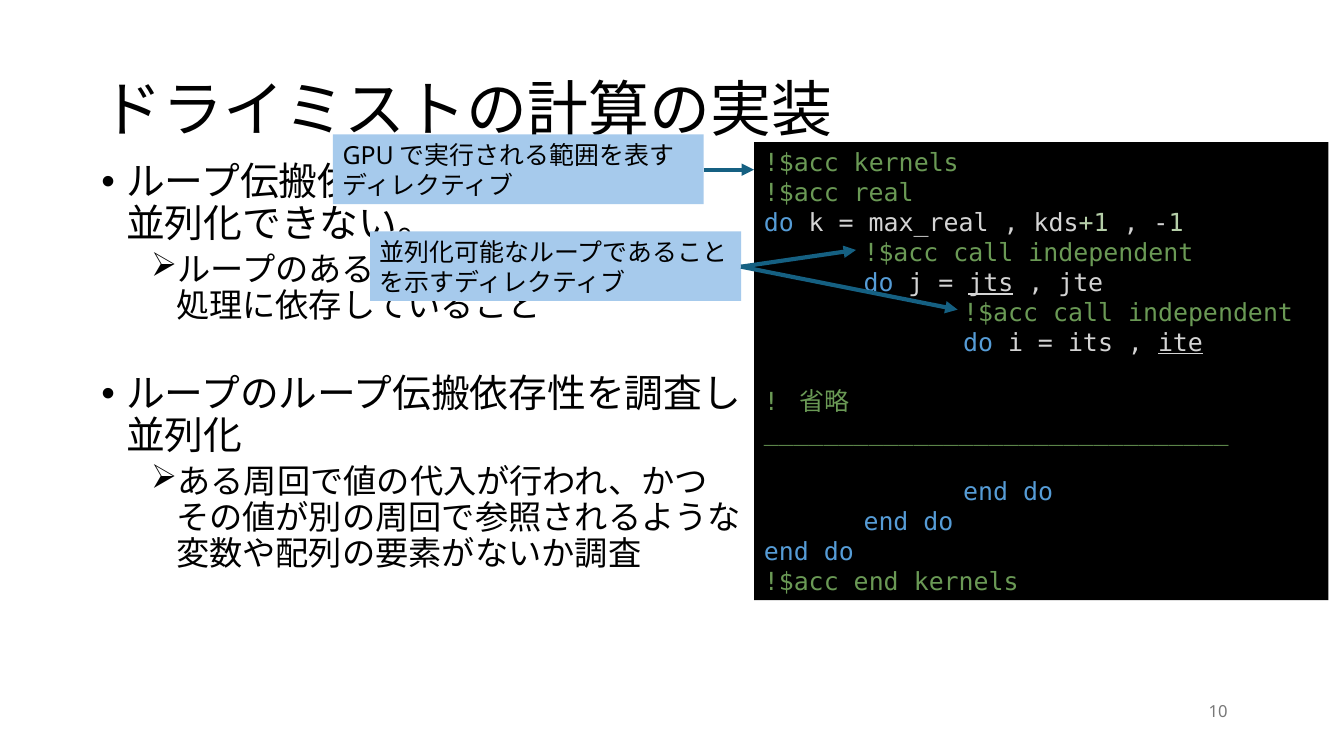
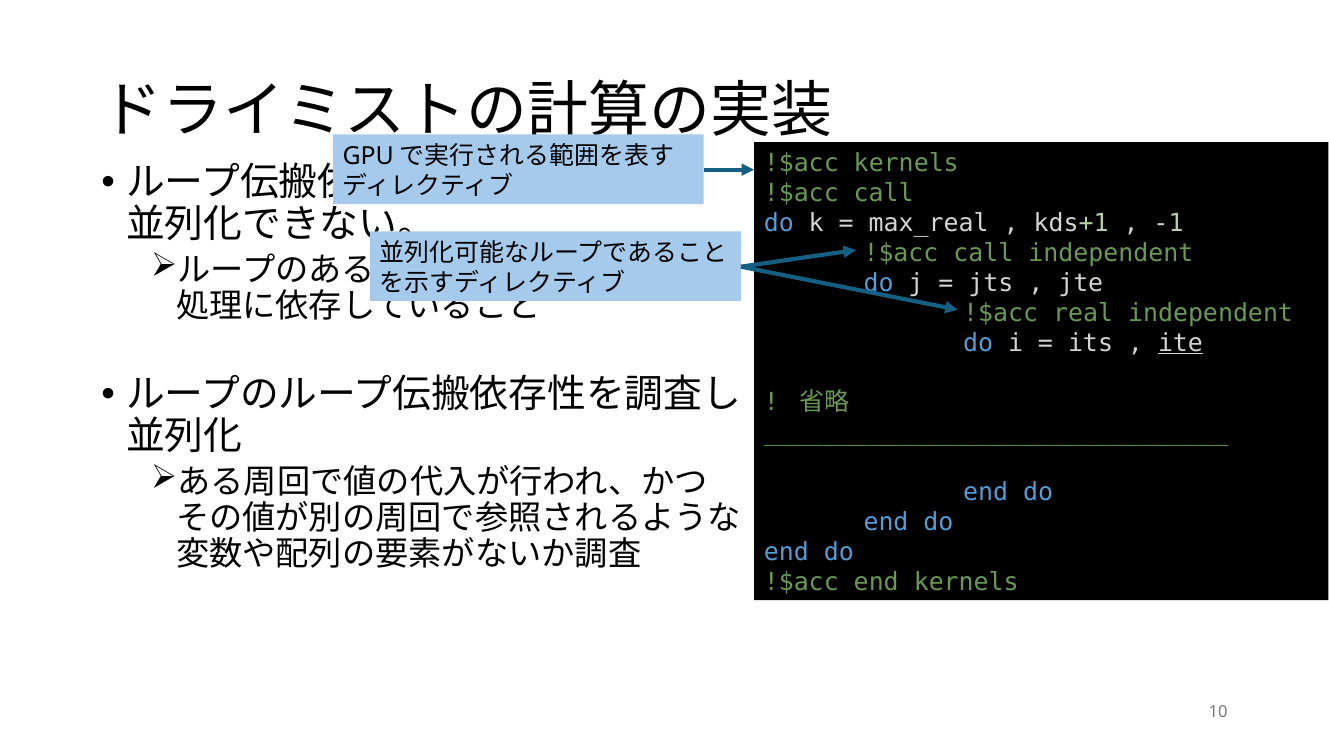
real: real -> call (884, 194)
jts underline: present -> none (991, 283)
call: call -> real (1083, 313)
